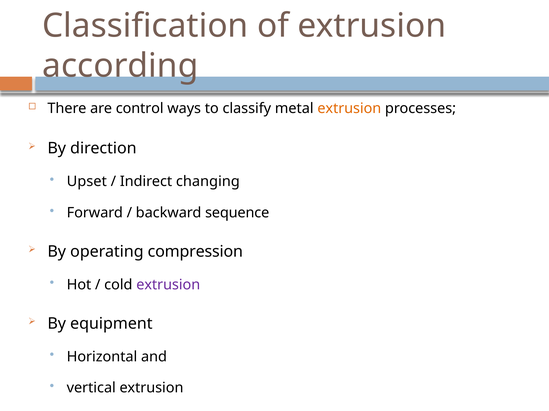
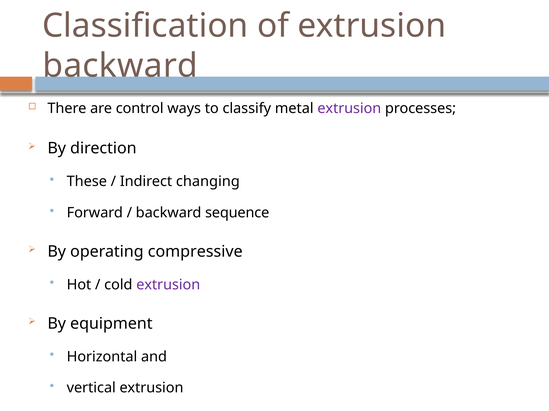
according: according -> backward (120, 66)
extrusion colour: orange -> purple (349, 108)
Upset: Upset -> These (87, 182)
compression: compression -> compressive (195, 252)
